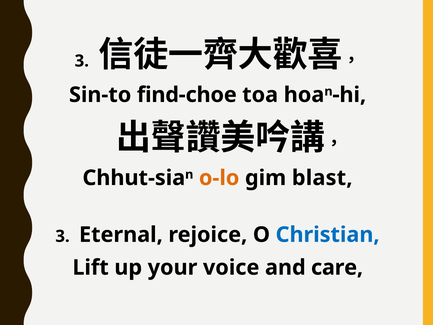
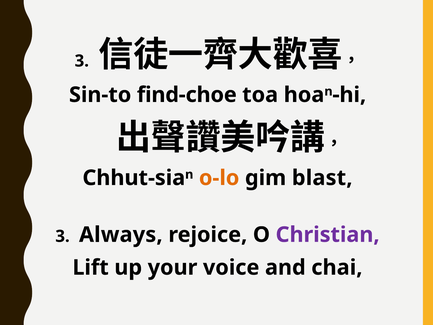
Eternal: Eternal -> Always (121, 235)
Christian colour: blue -> purple (328, 235)
care: care -> chai (337, 267)
